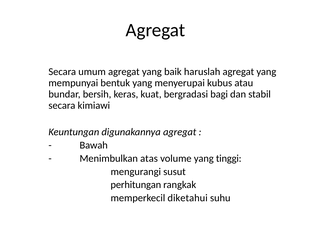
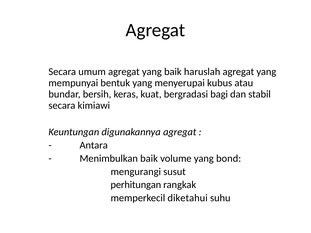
Bawah: Bawah -> Antara (94, 145)
Menimbulkan atas: atas -> baik (149, 159)
tinggi: tinggi -> bond (229, 159)
